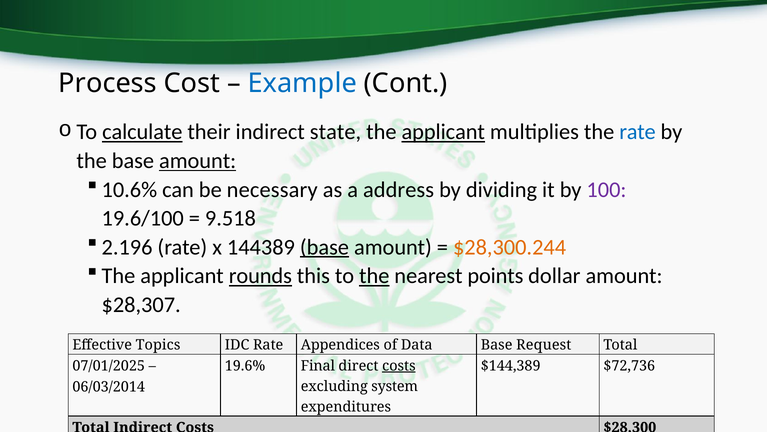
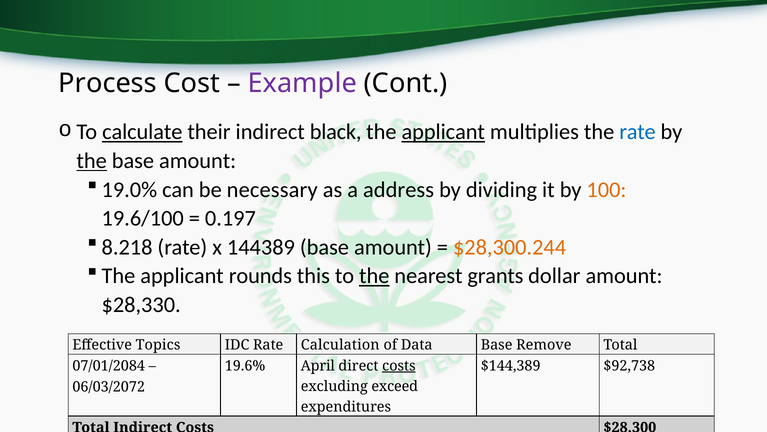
Example colour: blue -> purple (302, 83)
state: state -> black (336, 132)
the underline: none -> present (92, 161)
amount underline: present -> none (198, 161)
10.6%: 10.6% -> 19.0% (129, 189)
100 colour: purple -> orange (606, 189)
9.518: 9.518 -> 0.197 (230, 218)
2.196: 2.196 -> 8.218 (127, 247)
base underline: present -> none (324, 247)
rounds underline: present -> none (260, 276)
points: points -> grants (495, 276)
$28,307: $28,307 -> $28,330 (141, 304)
Appendices: Appendices -> Calculation (340, 345)
Request: Request -> Remove (544, 345)
07/01/2025: 07/01/2025 -> 07/01/2084 (109, 365)
Final: Final -> April (318, 365)
$72,736: $72,736 -> $92,738 (629, 365)
system: system -> exceed (395, 386)
06/03/2014: 06/03/2014 -> 06/03/2072 (109, 387)
